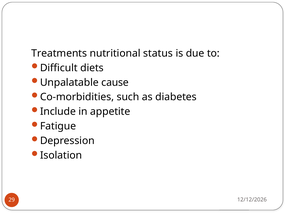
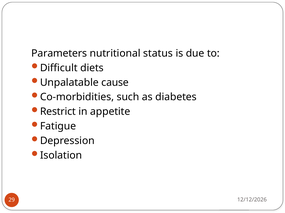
Treatments: Treatments -> Parameters (59, 53)
Include: Include -> Restrict (58, 112)
